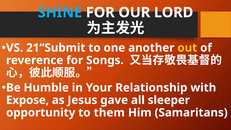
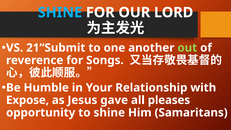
out colour: yellow -> light green (187, 48)
sleeper: sleeper -> pleases (169, 100)
to them: them -> shine (109, 113)
